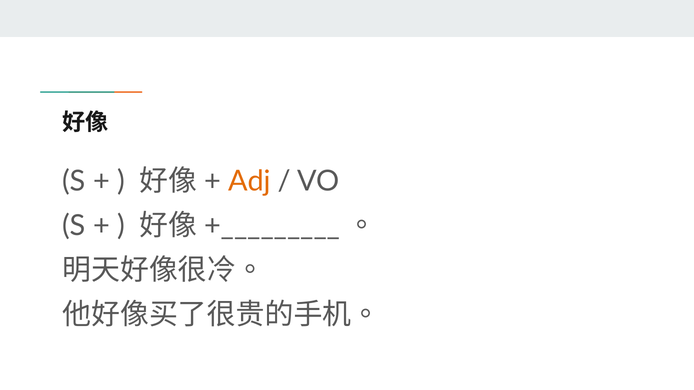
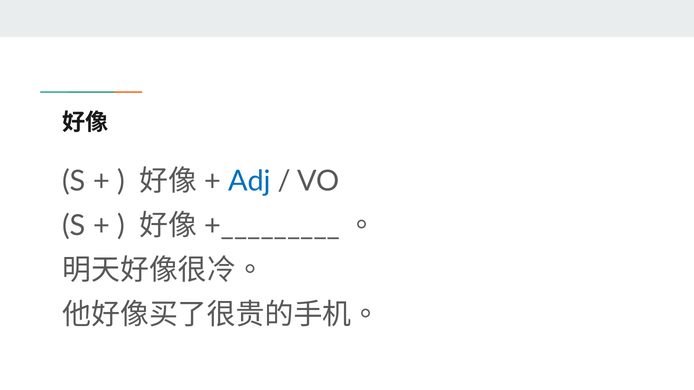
Adj colour: orange -> blue (249, 182)
